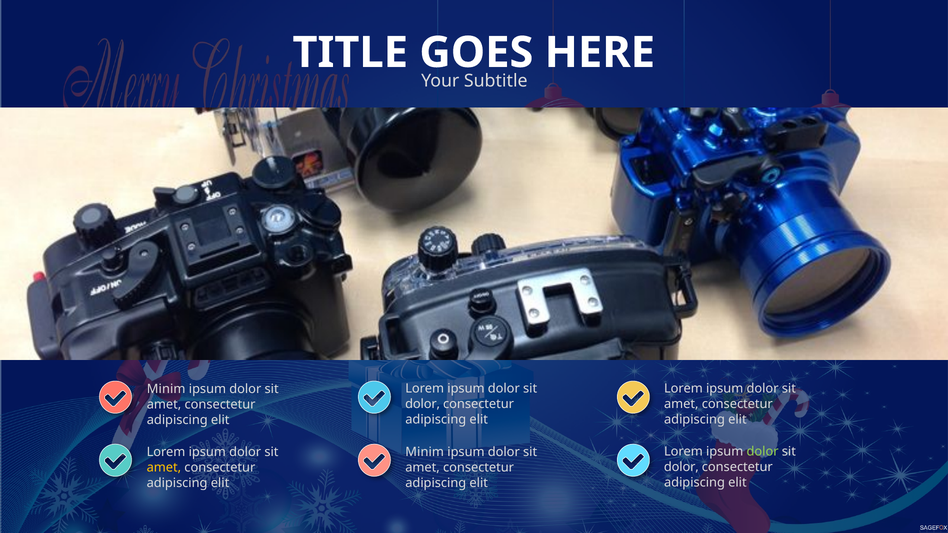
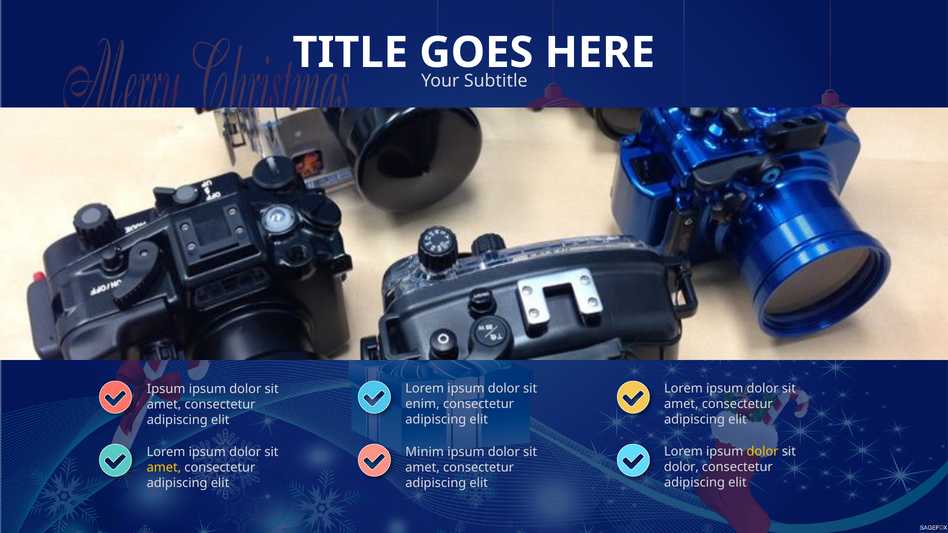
Minim: Minim -> Ipsum (166, 389)
dolor: dolor -> enim (423, 404)
dolor colour: light green -> yellow (763, 452)
